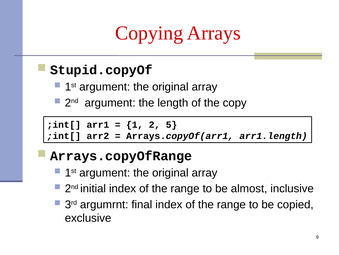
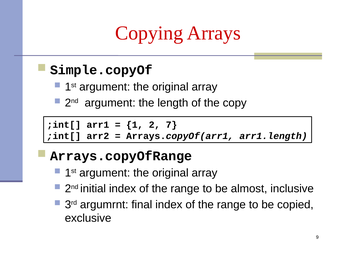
Stupid.copyOf: Stupid.copyOf -> Simple.copyOf (101, 70)
5: 5 -> 7 (172, 124)
